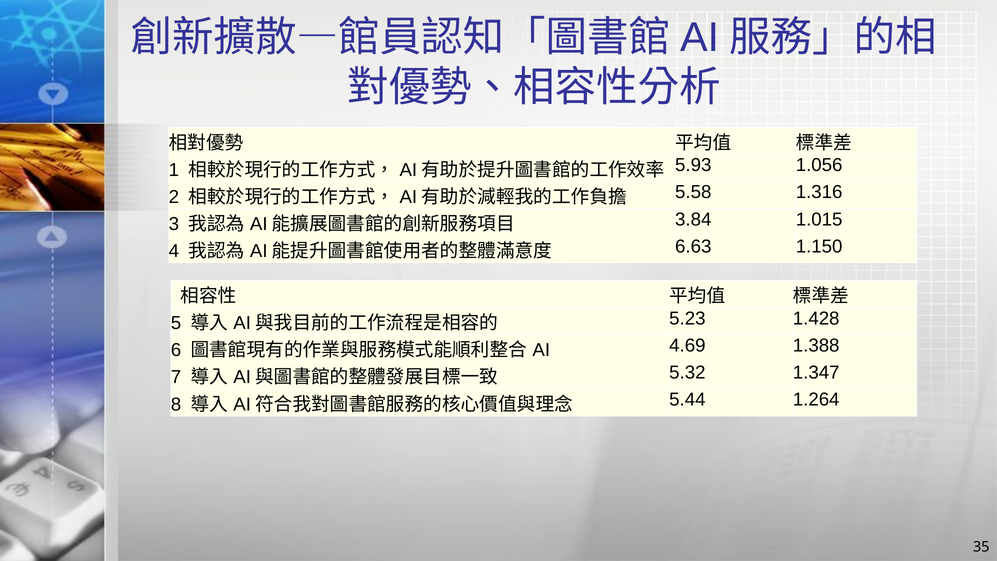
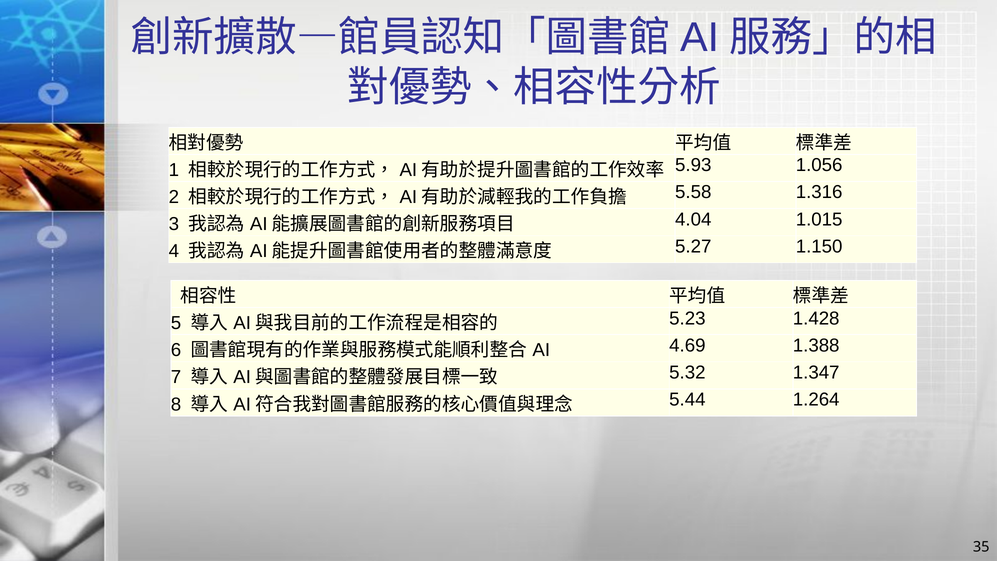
3.84: 3.84 -> 4.04 (693, 219)
6.63: 6.63 -> 5.27 (693, 246)
